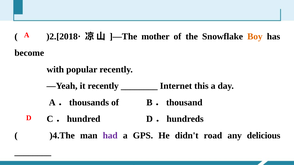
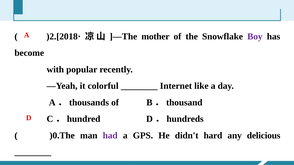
Boy colour: orange -> purple (255, 36)
it recently: recently -> colorful (103, 86)
this: this -> like (201, 86)
)4.The: )4.The -> )0.The (62, 136)
road: road -> hard (213, 136)
